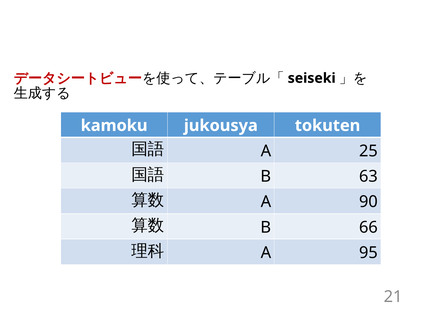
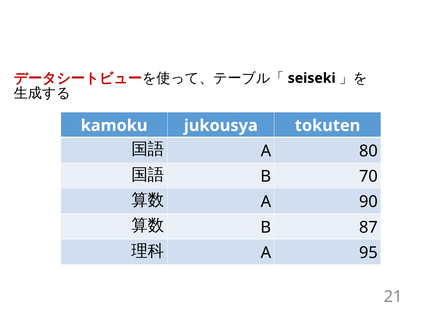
25: 25 -> 80 (369, 151)
63: 63 -> 70 (369, 176)
66: 66 -> 87 (369, 227)
